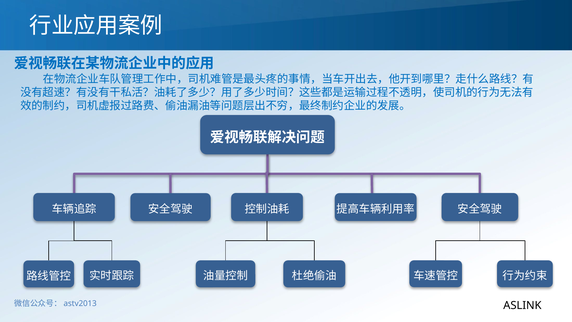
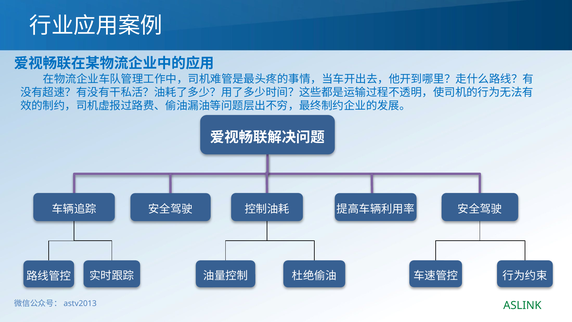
ASLINK colour: black -> green (522, 305)
